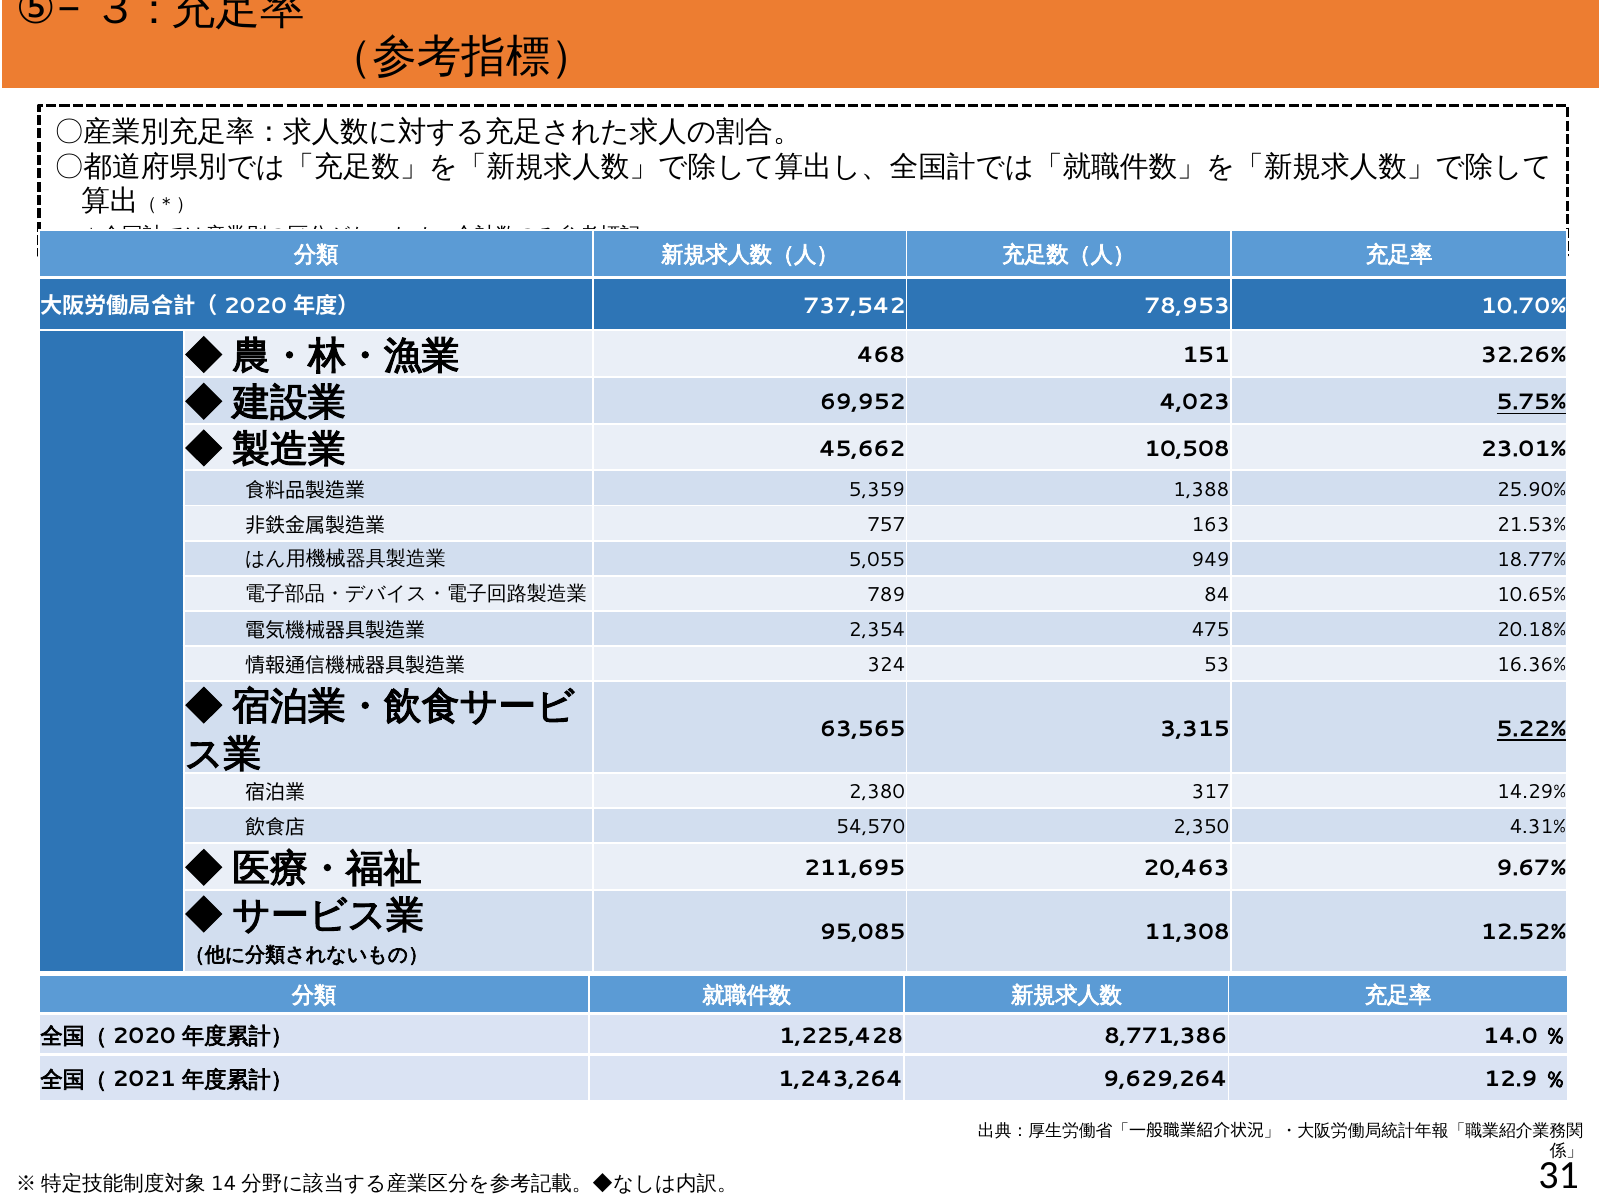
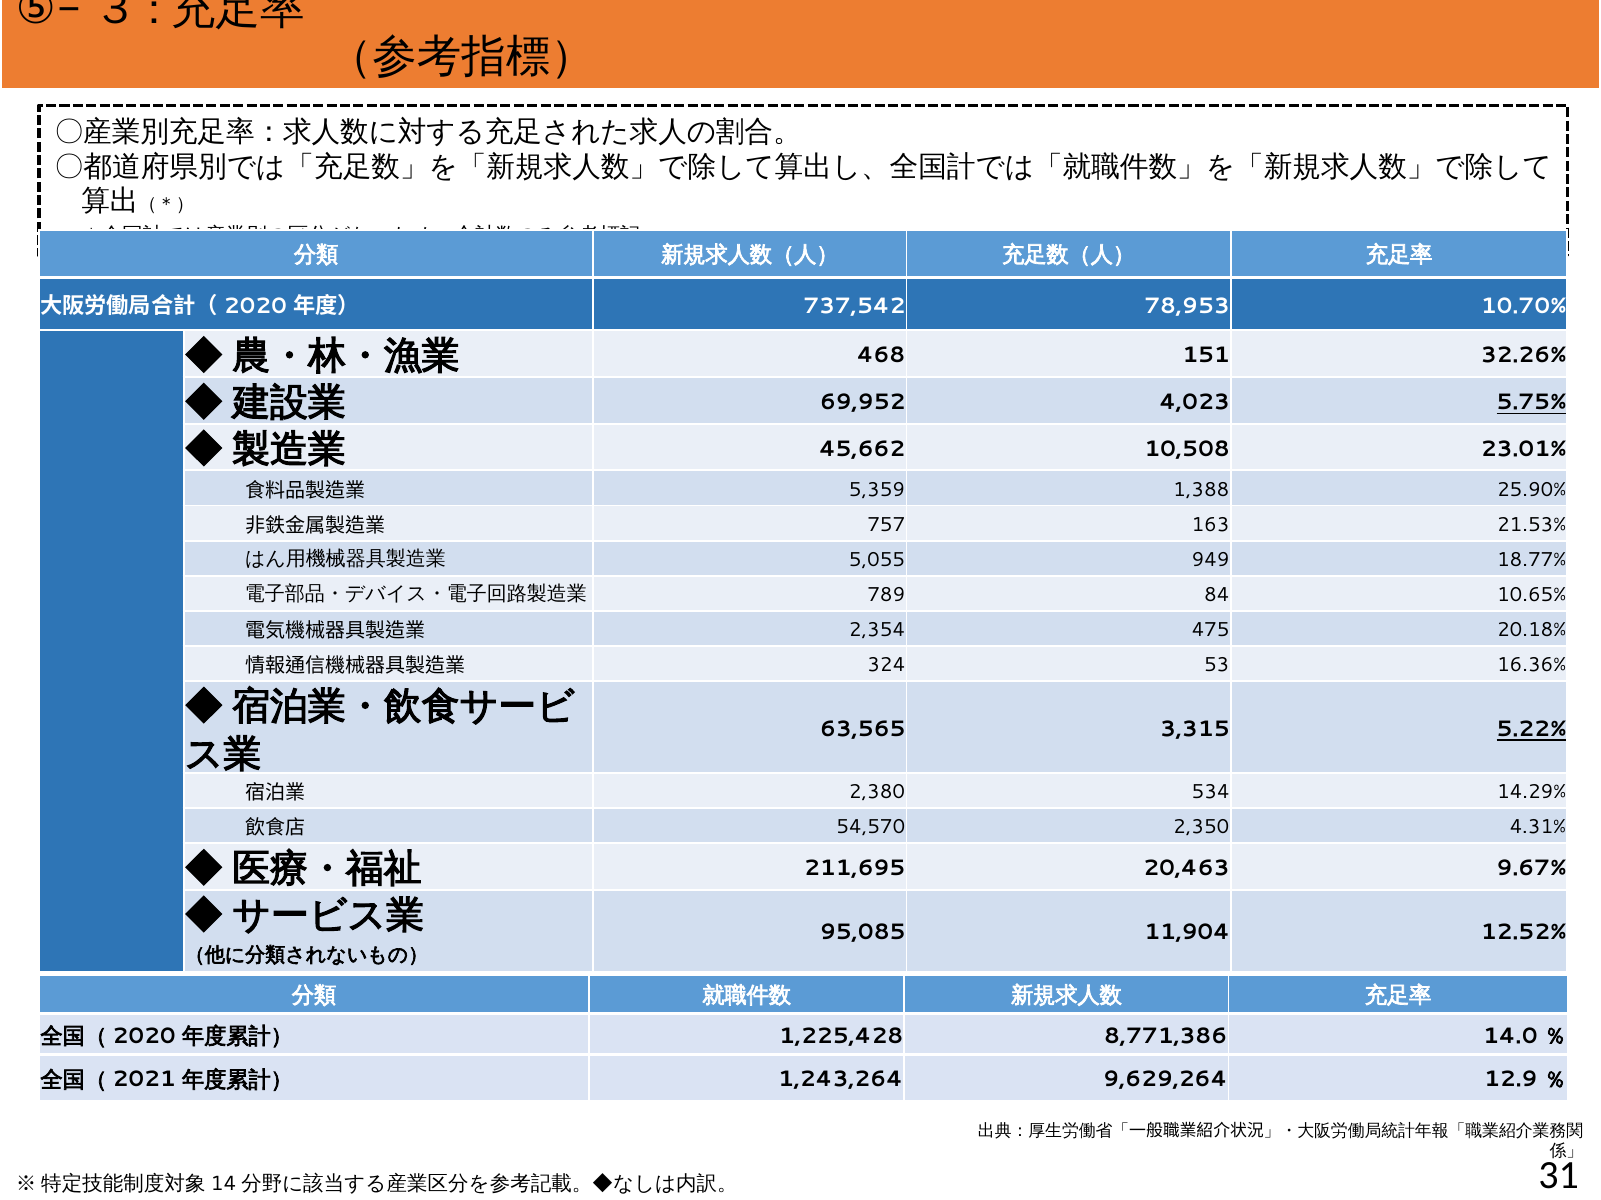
317: 317 -> 534 (1211, 793)
11,308: 11,308 -> 11,904 (1187, 933)
